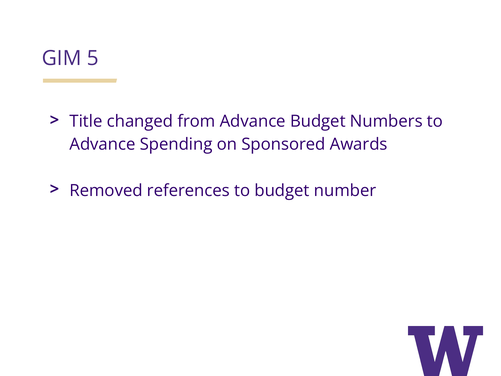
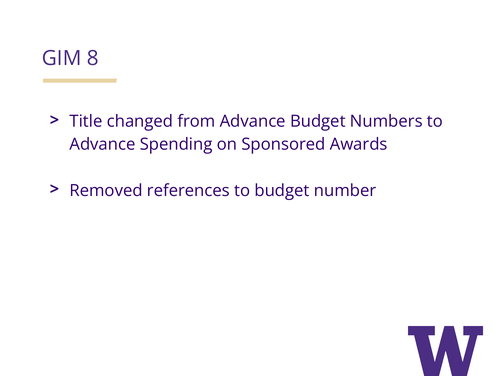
5: 5 -> 8 (93, 58)
